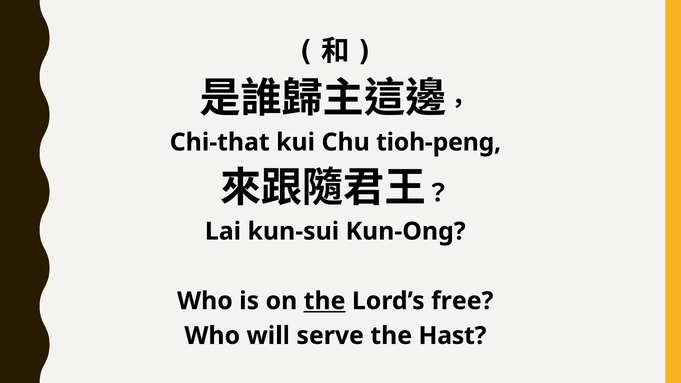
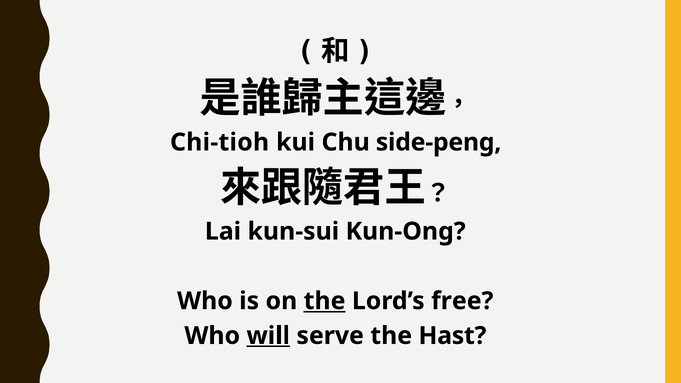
Chi-that: Chi-that -> Chi-tioh (220, 142)
tioh-peng: tioh-peng -> side-peng (439, 142)
will underline: none -> present (268, 336)
